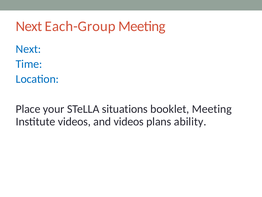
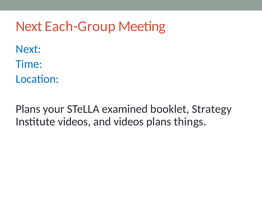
Place: Place -> Plans (28, 109)
situations: situations -> examined (125, 109)
booklet Meeting: Meeting -> Strategy (212, 109)
ability: ability -> things (190, 121)
